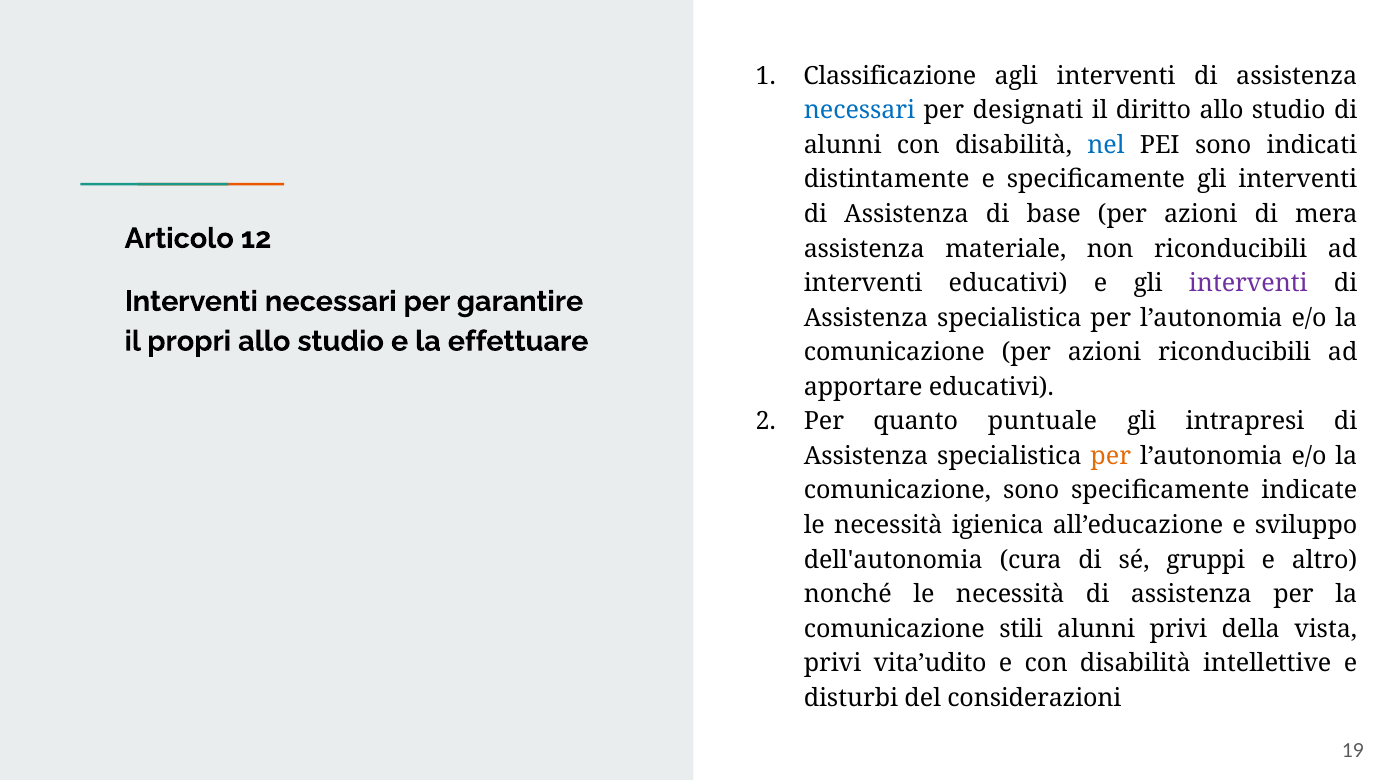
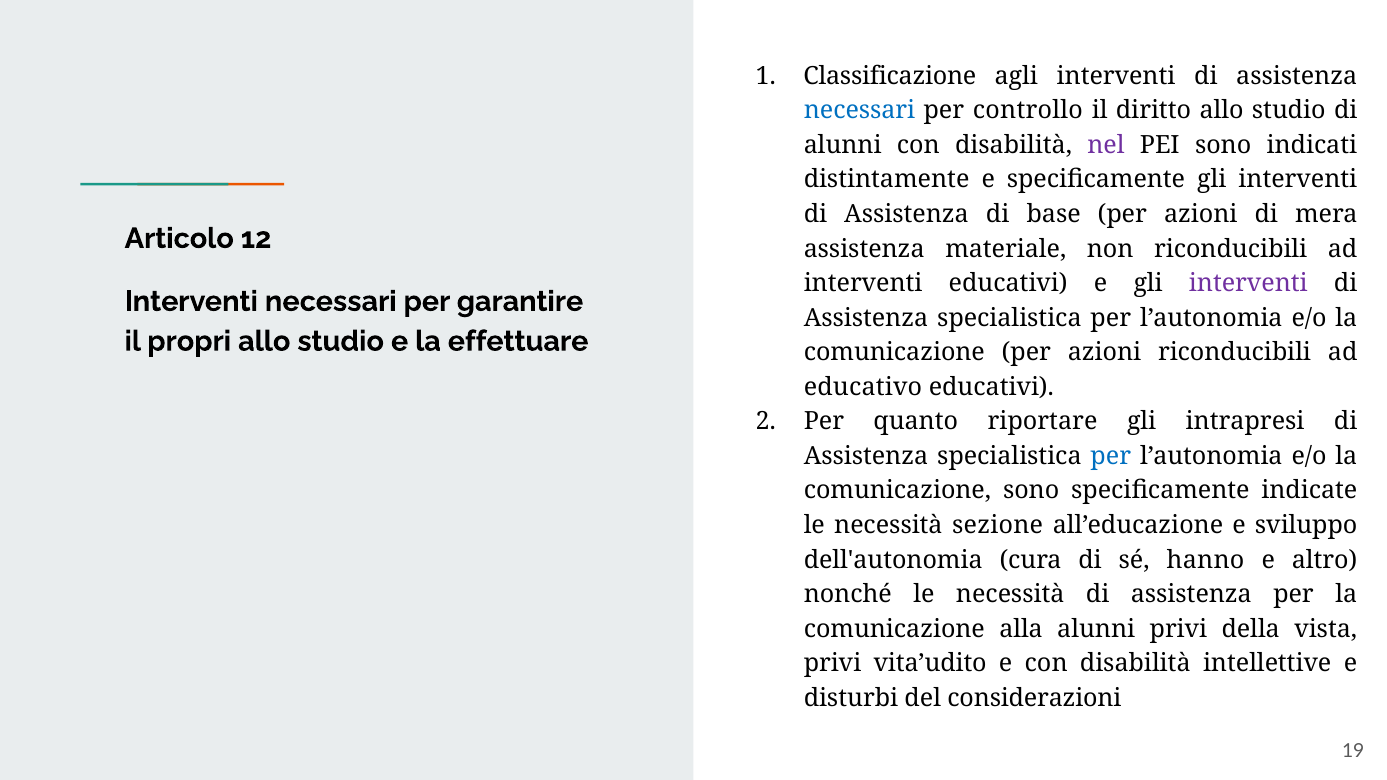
designati: designati -> controllo (1028, 111)
nel colour: blue -> purple (1106, 145)
apportare: apportare -> educativo (863, 387)
puntuale: puntuale -> riportare (1043, 422)
per colour: orange -> blue (1111, 456)
igienica: igienica -> sezione (998, 525)
gruppi: gruppi -> hanno (1205, 560)
stili: stili -> alla (1021, 629)
